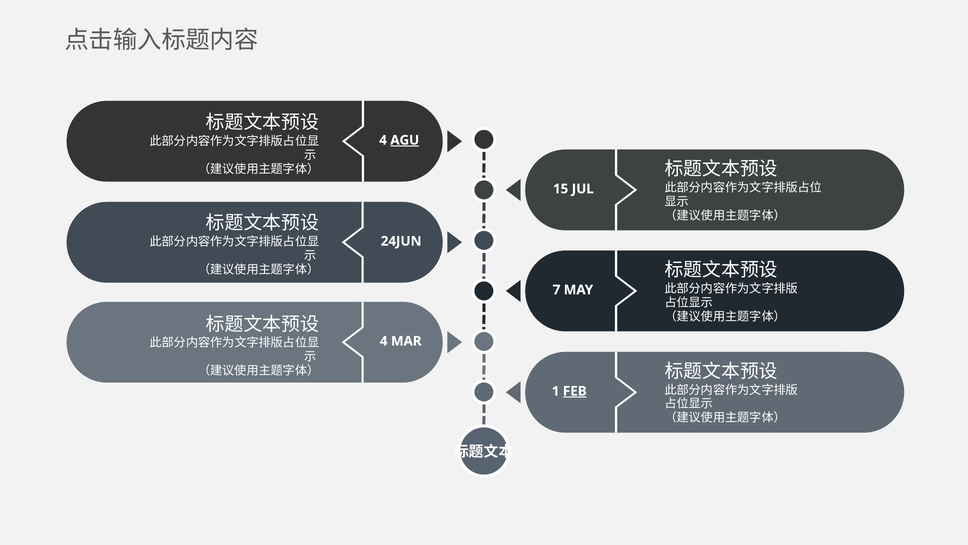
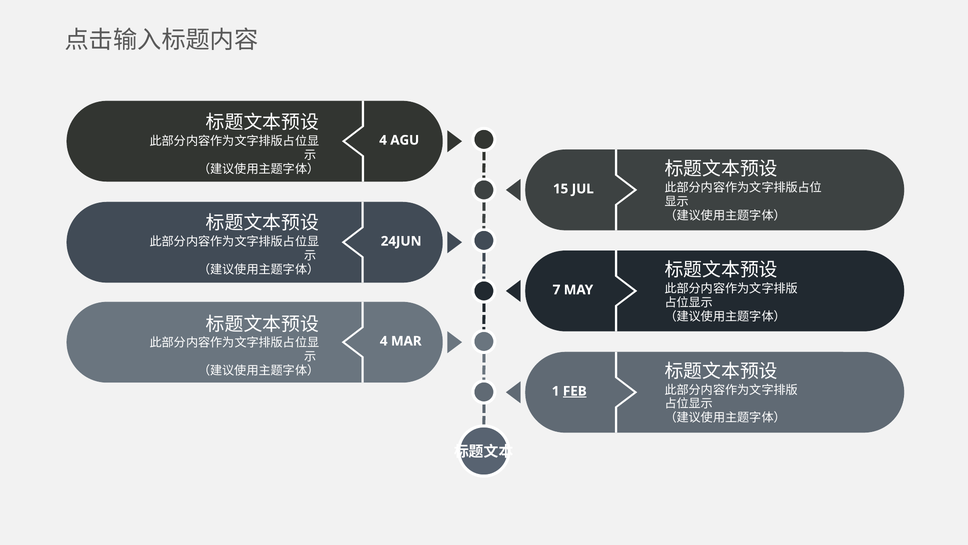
AGU underline: present -> none (405, 140)
